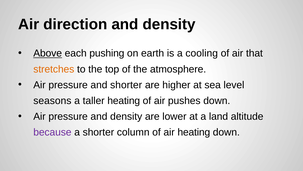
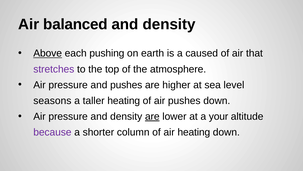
direction: direction -> balanced (75, 24)
cooling: cooling -> caused (202, 53)
stretches colour: orange -> purple (54, 69)
and shorter: shorter -> pushes (126, 85)
are underline: none -> present (152, 116)
land: land -> your (219, 116)
